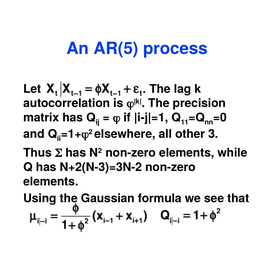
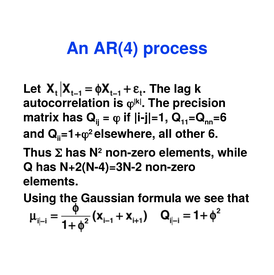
AR(5: AR(5 -> AR(4 (116, 48)
=0: =0 -> =6 (220, 117)
3: 3 -> 6 (213, 134)
N+2(N-3)=3N-2: N+2(N-3)=3N-2 -> N+2(N-4)=3N-2 (101, 167)
